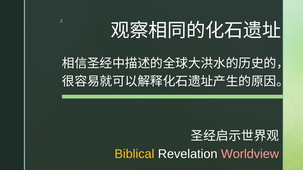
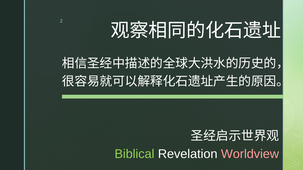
Biblical colour: yellow -> light green (134, 154)
